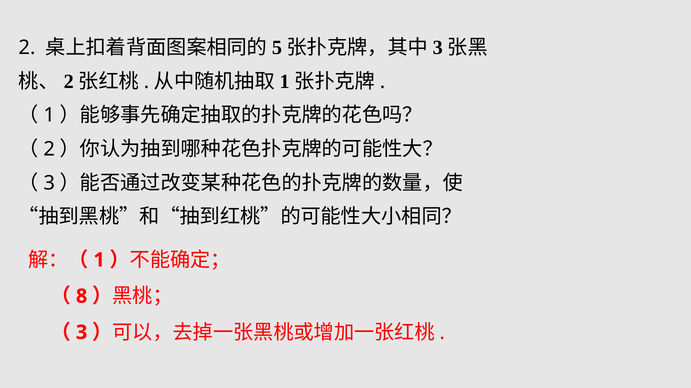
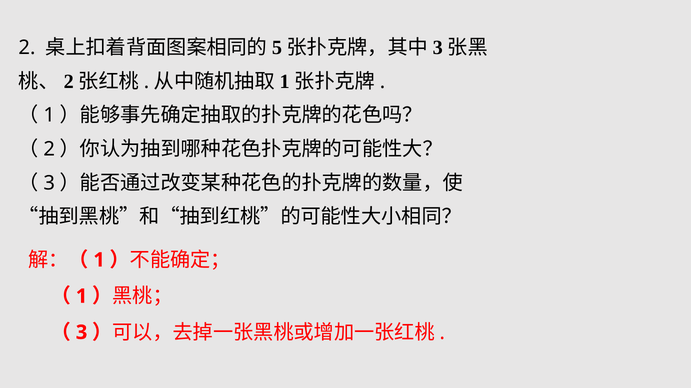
8: 8 -> 1 (82, 297)
